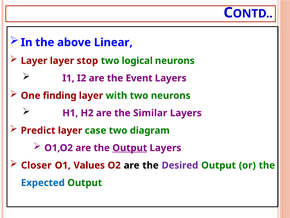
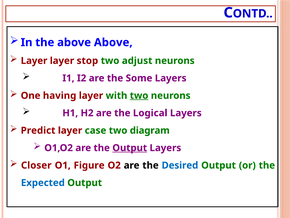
above Linear: Linear -> Above (113, 42)
logical: logical -> adjust (137, 61)
Event: Event -> Some (139, 78)
finding: finding -> having (60, 95)
two underline: none -> present (139, 95)
Similar: Similar -> Logical (150, 113)
Values: Values -> Figure (89, 165)
Desired colour: purple -> blue (180, 165)
